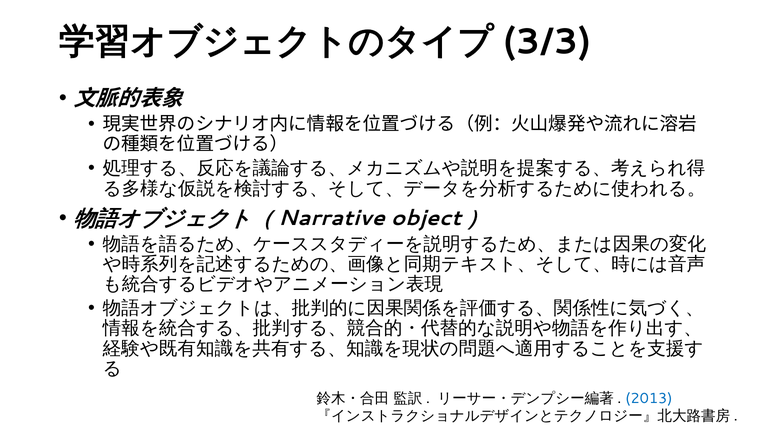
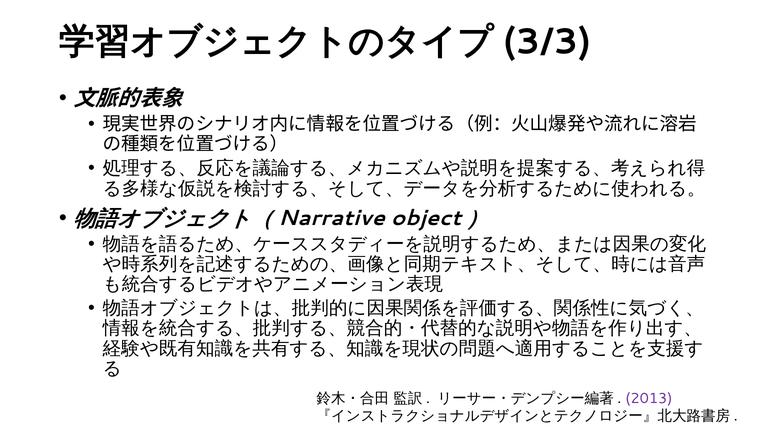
2013 colour: blue -> purple (649, 398)
